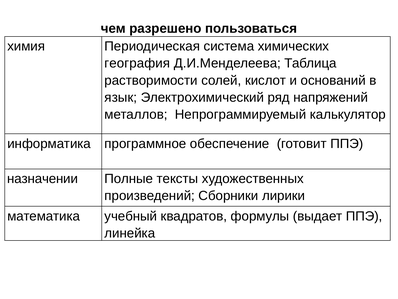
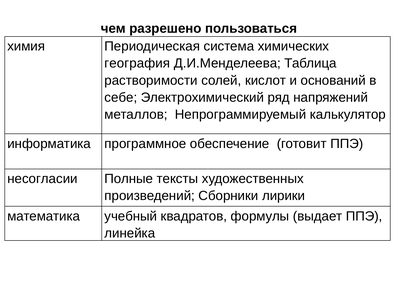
язык: язык -> себе (121, 97)
назначении: назначении -> несогласии (42, 178)
